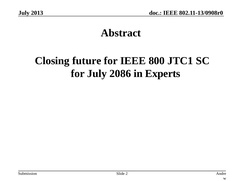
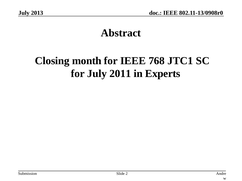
future: future -> month (87, 61)
800: 800 -> 768 (157, 61)
2086: 2086 -> 2011 (120, 74)
